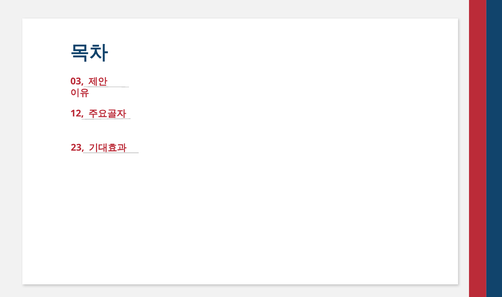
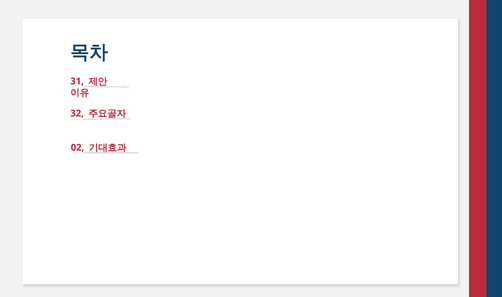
03: 03 -> 31 (77, 81)
12: 12 -> 32 (77, 113)
23: 23 -> 02 (78, 147)
